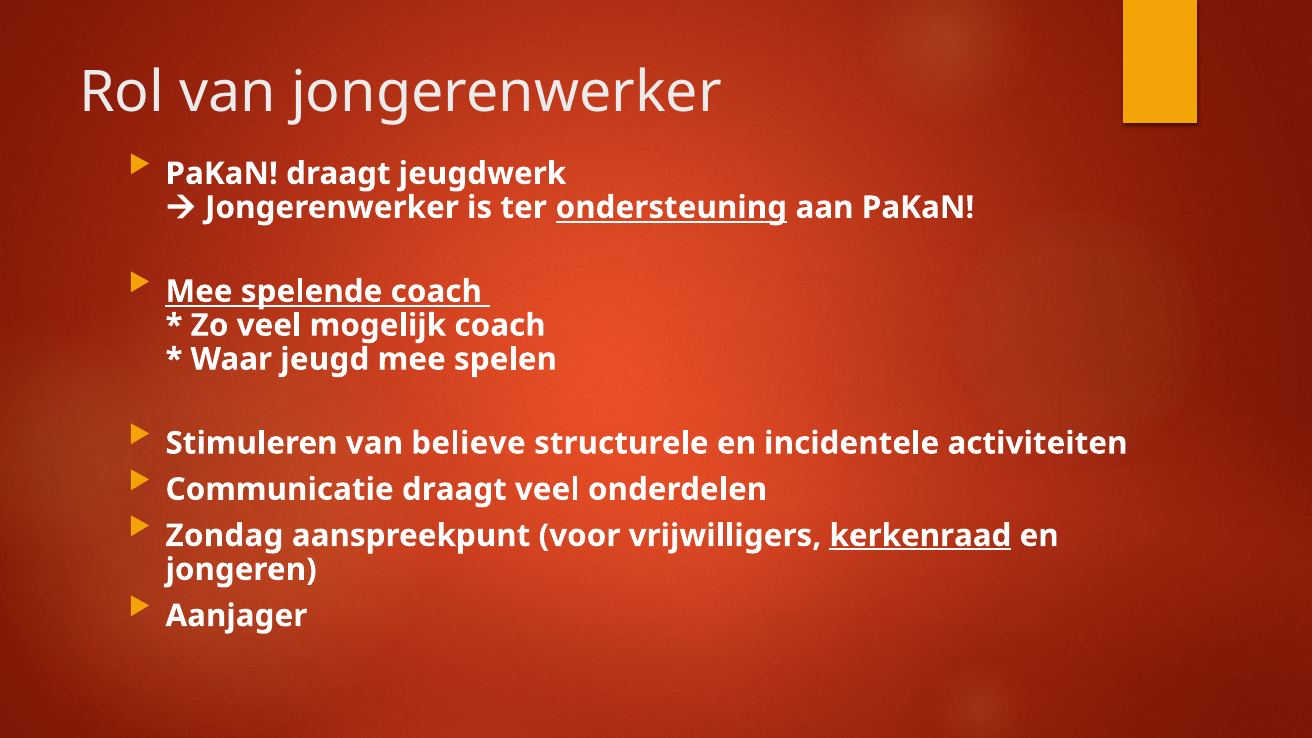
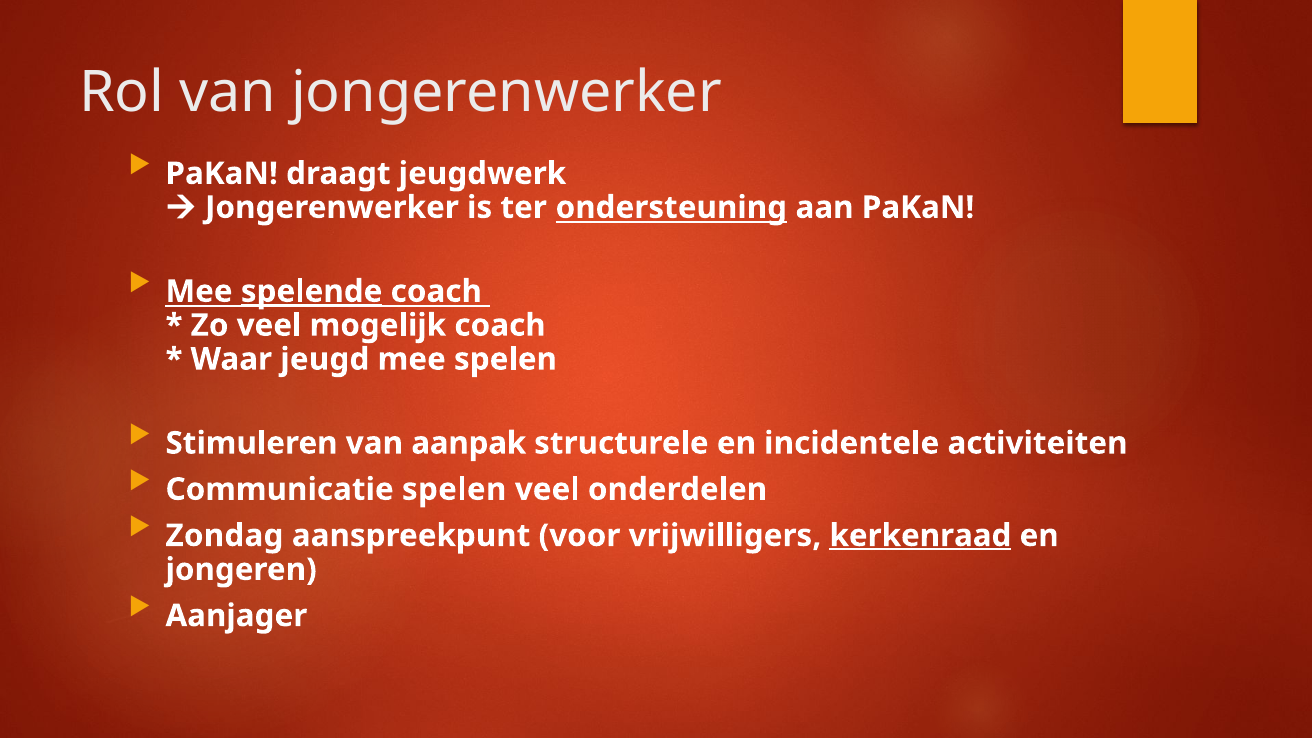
spelende underline: none -> present (312, 291)
believe: believe -> aanpak (469, 443)
Communicatie draagt: draagt -> spelen (454, 489)
